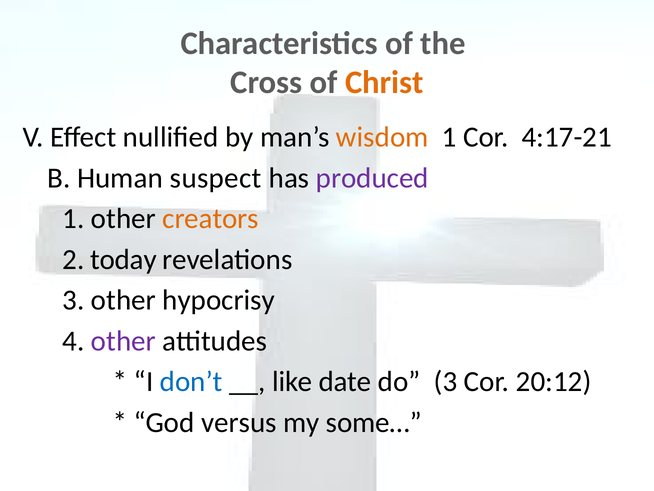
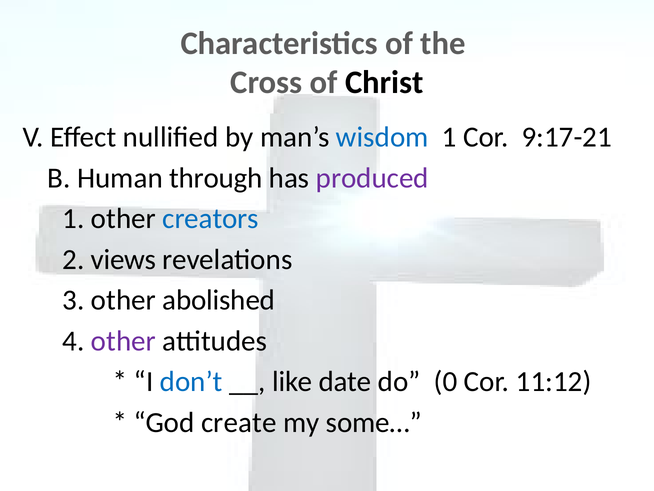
Christ colour: orange -> black (384, 82)
wisdom colour: orange -> blue (382, 137)
4:17-21: 4:17-21 -> 9:17-21 (567, 137)
suspect: suspect -> through (216, 178)
creators colour: orange -> blue (210, 219)
today: today -> views (124, 259)
hypocrisy: hypocrisy -> abolished (219, 300)
do 3: 3 -> 0 (445, 381)
20:12: 20:12 -> 11:12 (554, 381)
versus: versus -> create (239, 422)
